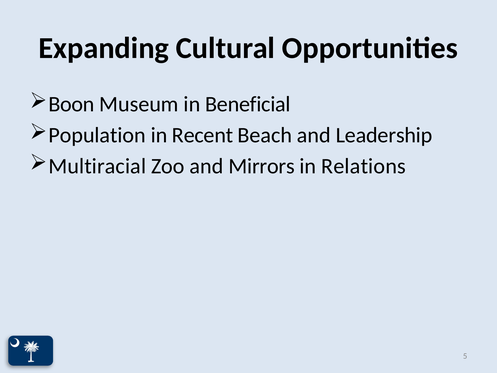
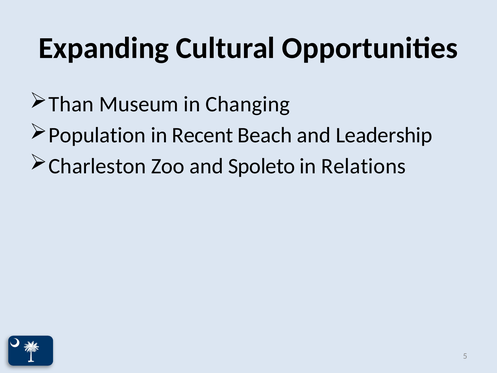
Boon: Boon -> Than (71, 104)
Beneficial: Beneficial -> Changing (248, 104)
Multiracial: Multiracial -> Charleston (97, 166)
Mirrors: Mirrors -> Spoleto (262, 166)
